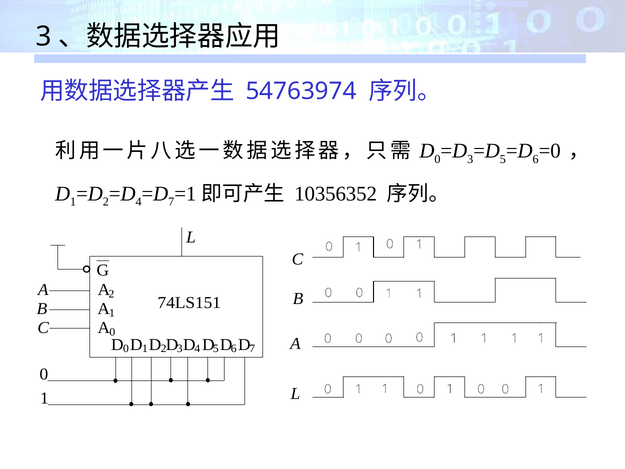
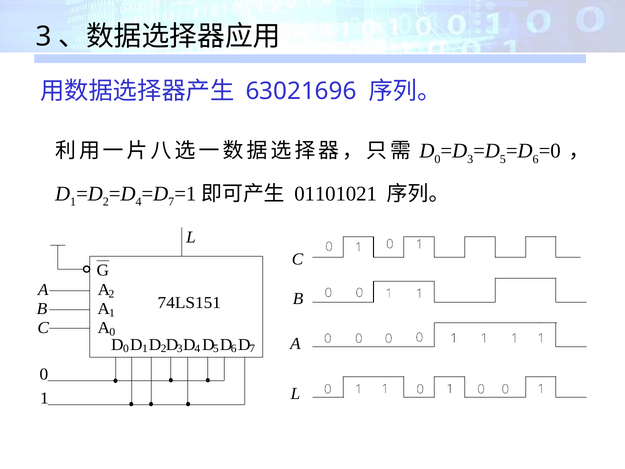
54763974: 54763974 -> 63021696 (301, 91)
10356352: 10356352 -> 01101021 (336, 194)
